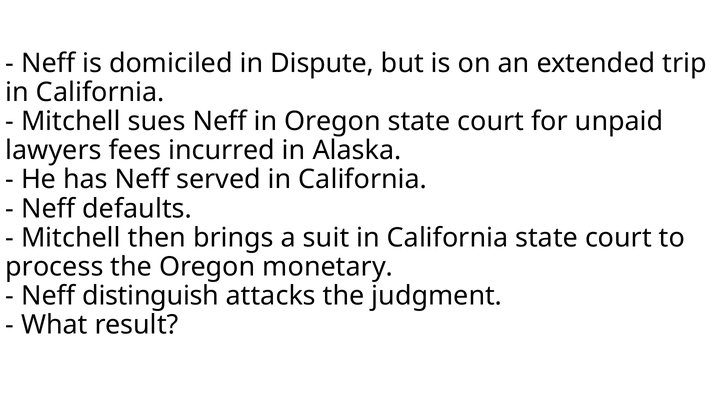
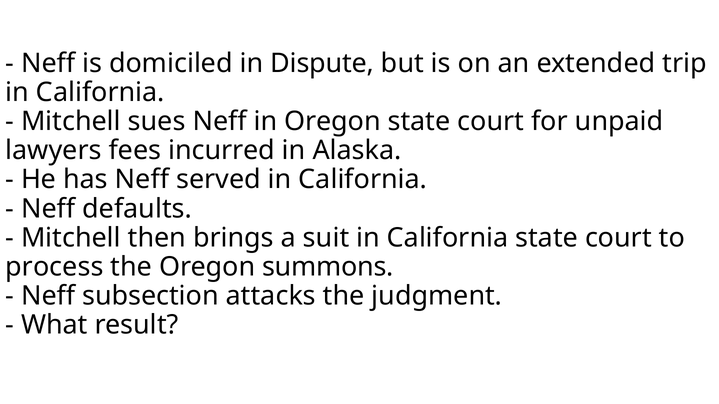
monetary: monetary -> summons (328, 267)
distinguish: distinguish -> subsection (151, 296)
